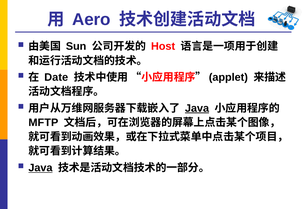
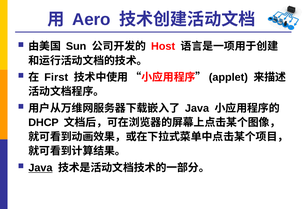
Date: Date -> First (56, 77)
Java underline: present -> none (197, 108)
MFTP: MFTP -> DHCP (43, 123)
